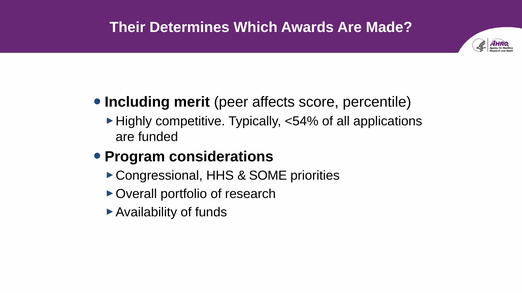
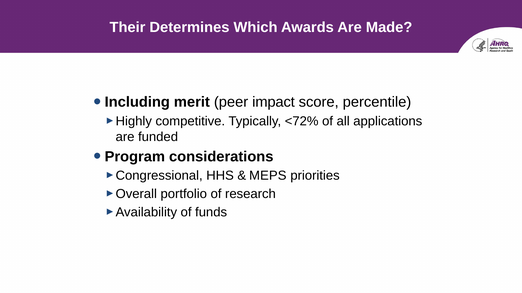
affects: affects -> impact (274, 102)
<54%: <54% -> <72% (302, 121)
SOME: SOME -> MEPS (268, 176)
